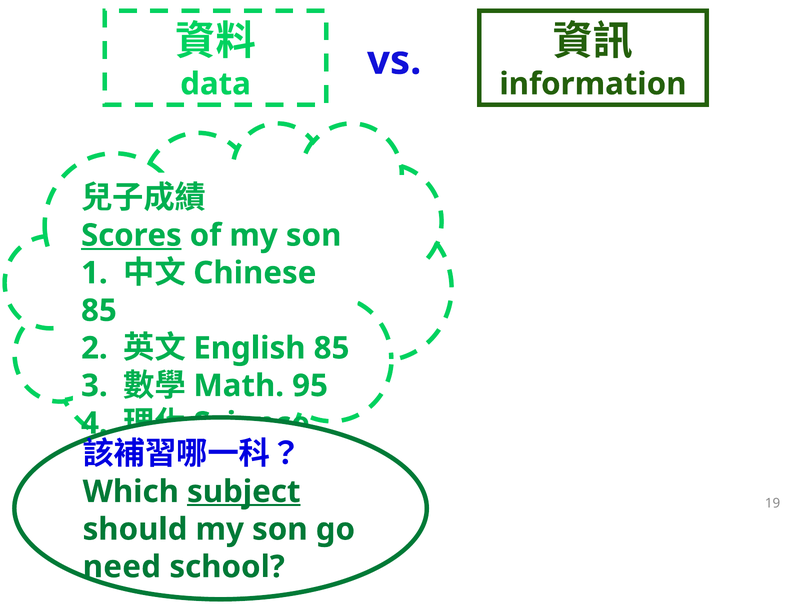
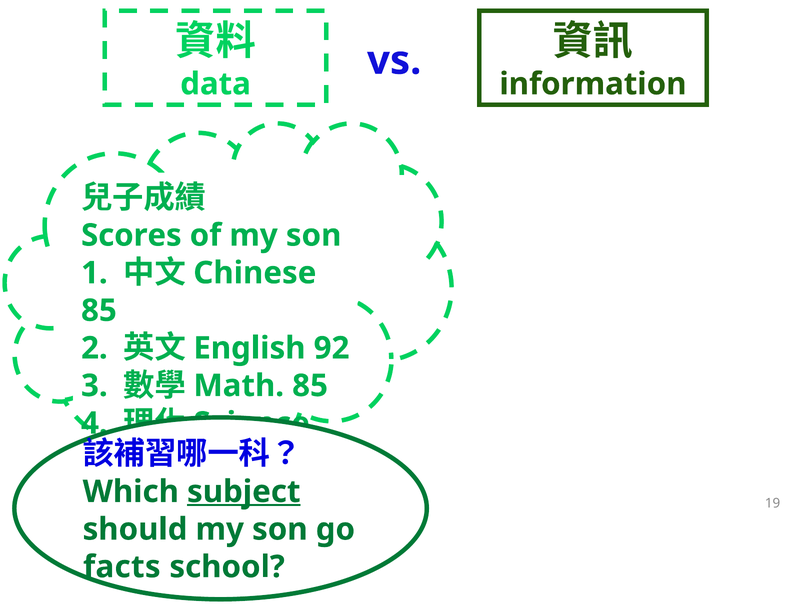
Scores underline: present -> none (131, 235)
85: 85 -> 92 (332, 348)
95: 95 -> 85 (310, 386)
need: need -> facts (122, 567)
